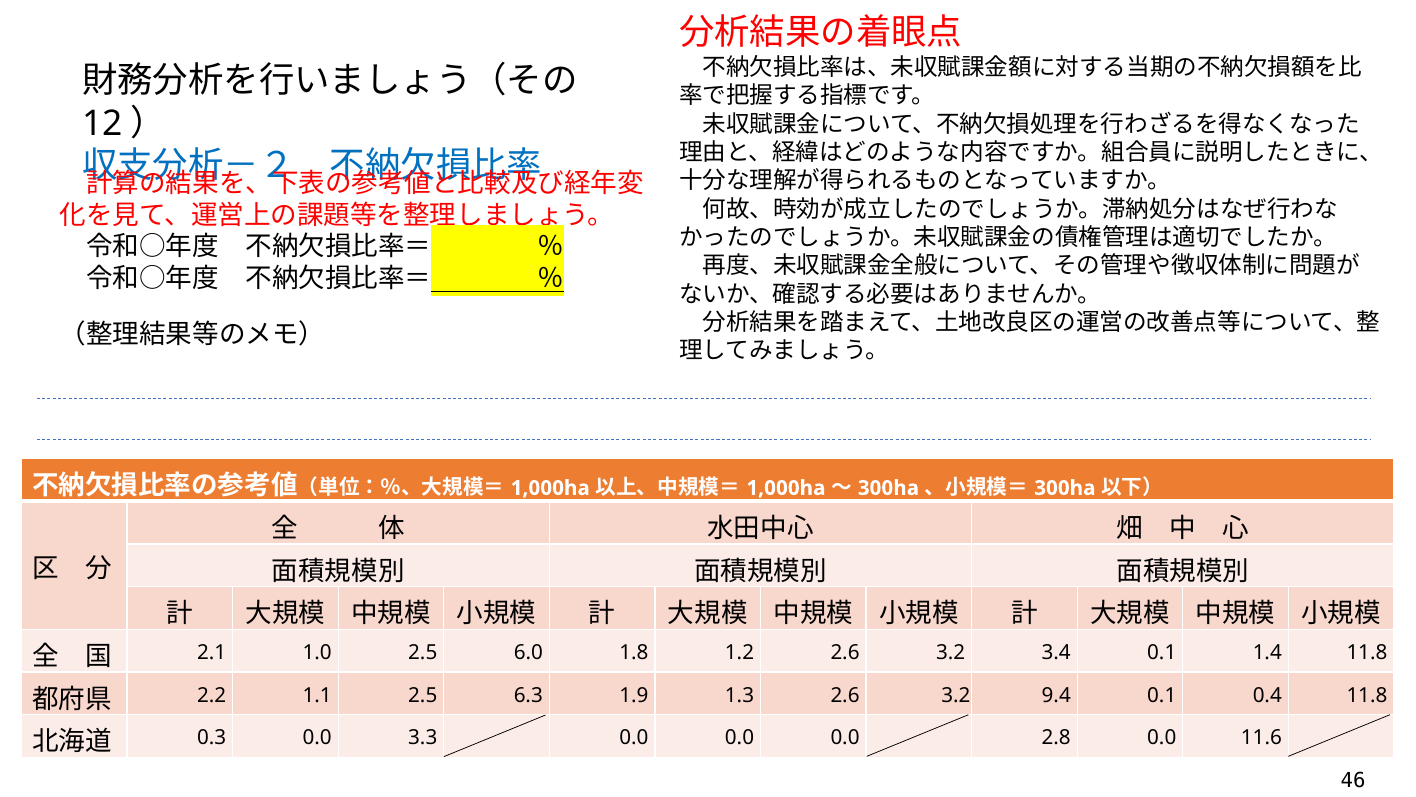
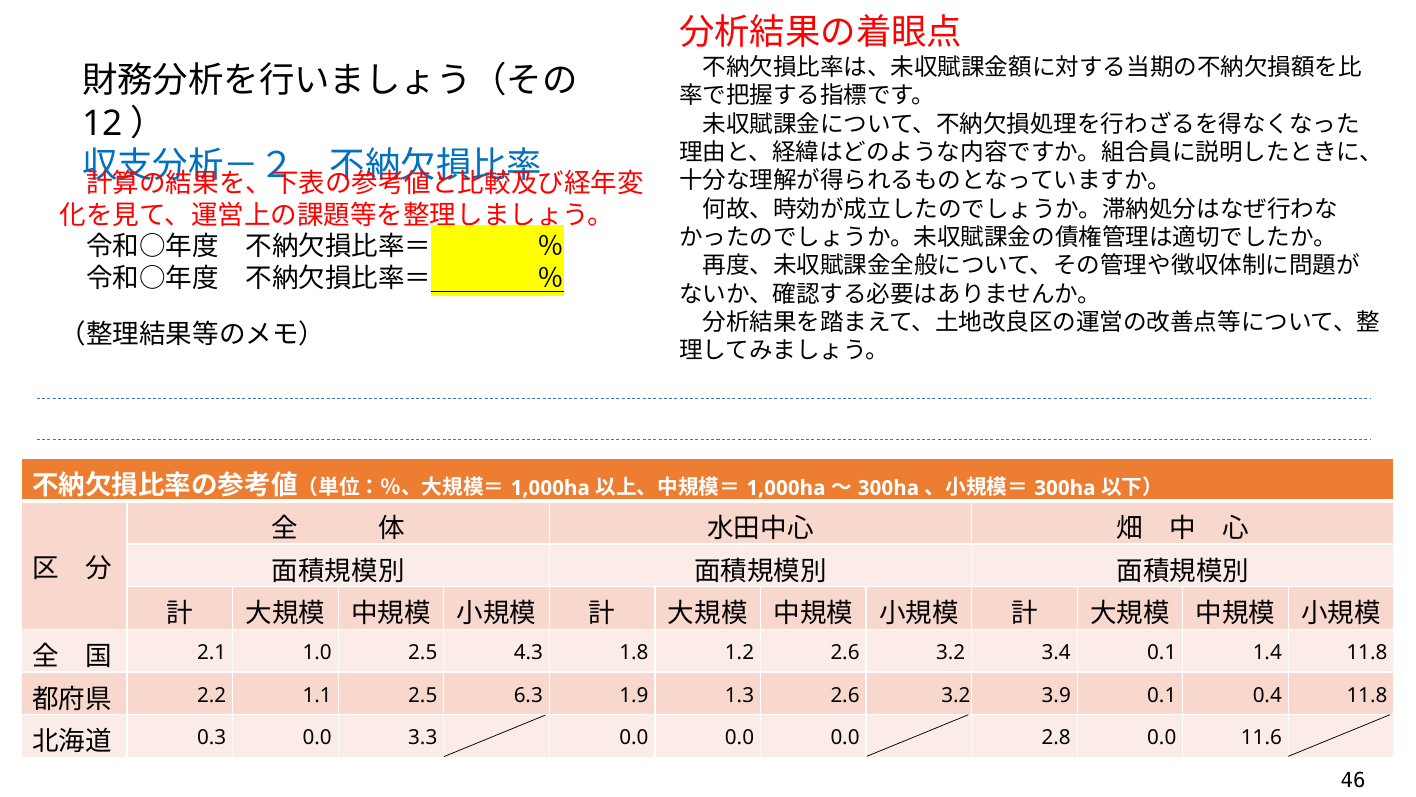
6.0: 6.0 -> 4.3 (528, 652)
9.4: 9.4 -> 3.9 (1056, 695)
